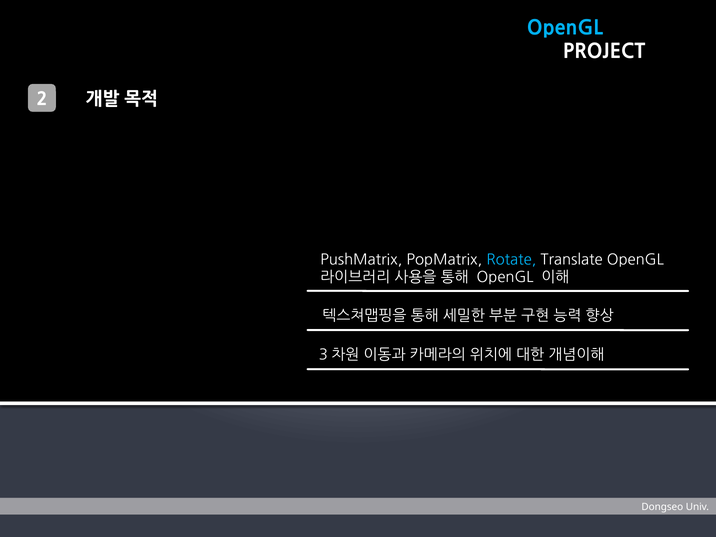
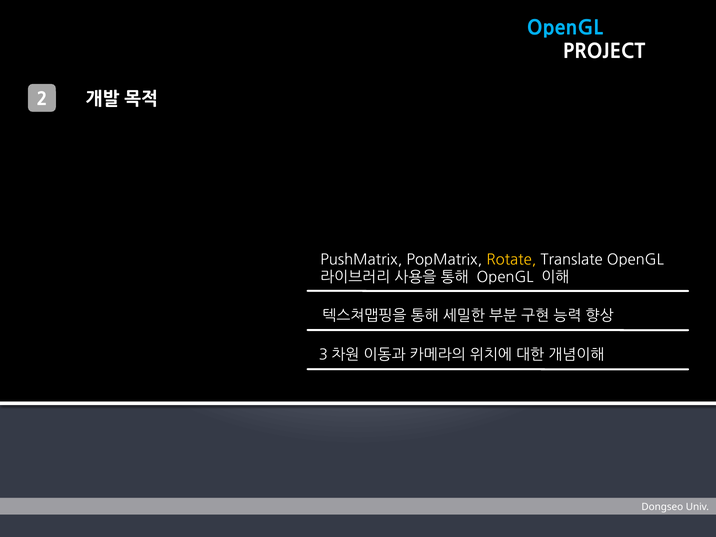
Rotate colour: light blue -> yellow (511, 260)
